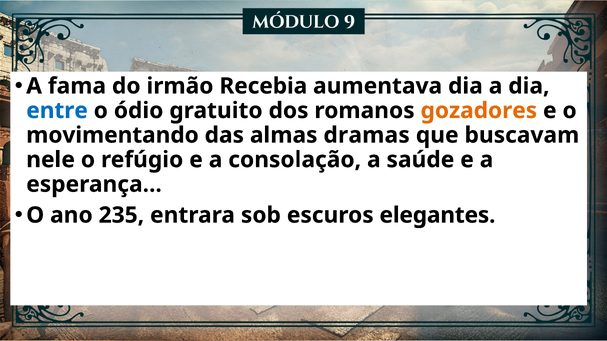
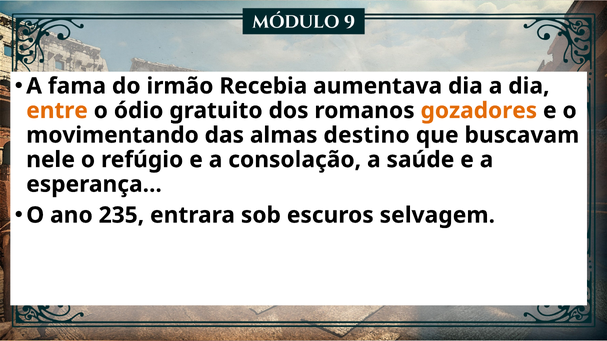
entre colour: blue -> orange (57, 111)
dramas: dramas -> destino (367, 135)
elegantes: elegantes -> selvagem (437, 215)
